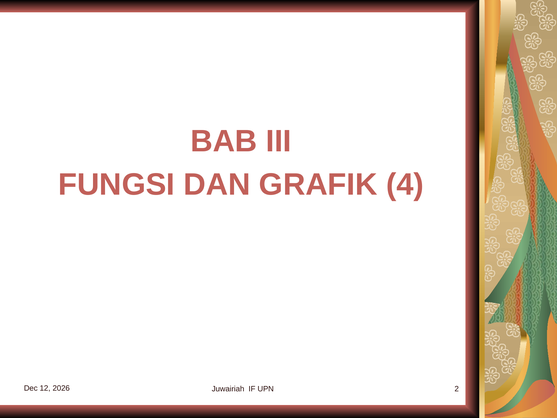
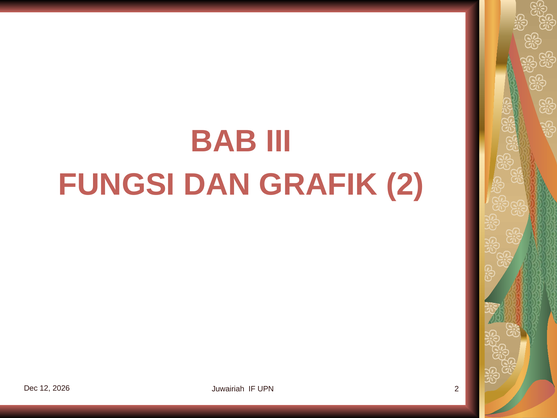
GRAFIK 4: 4 -> 2 (405, 184)
